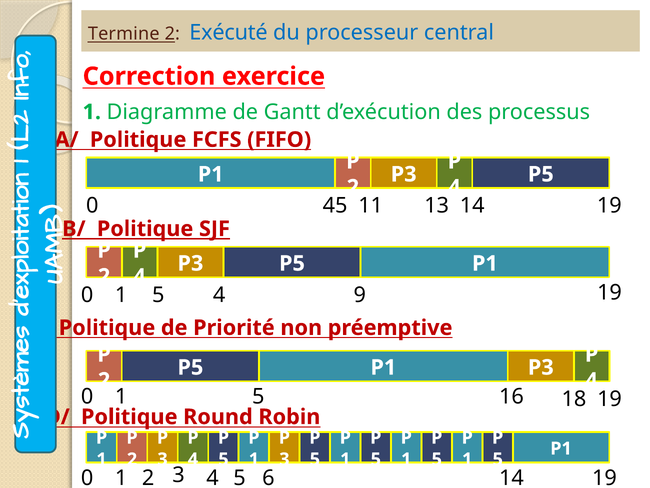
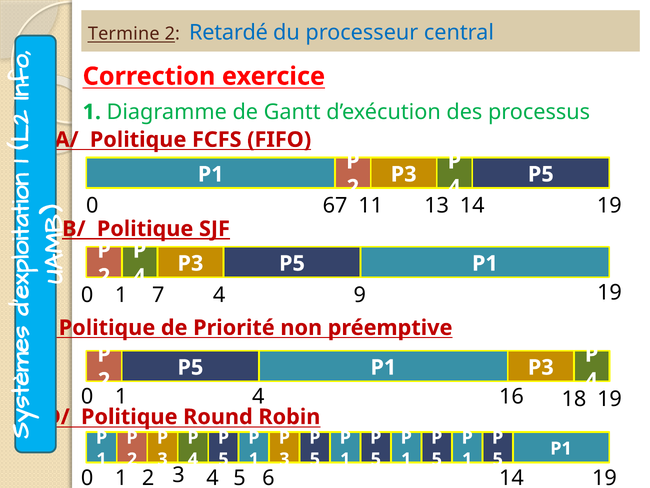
Exécuté: Exécuté -> Retardé (229, 32)
45: 45 -> 67 (335, 206)
5: 5 -> 7 (158, 295)
5: 5 -> 4 (258, 396)
